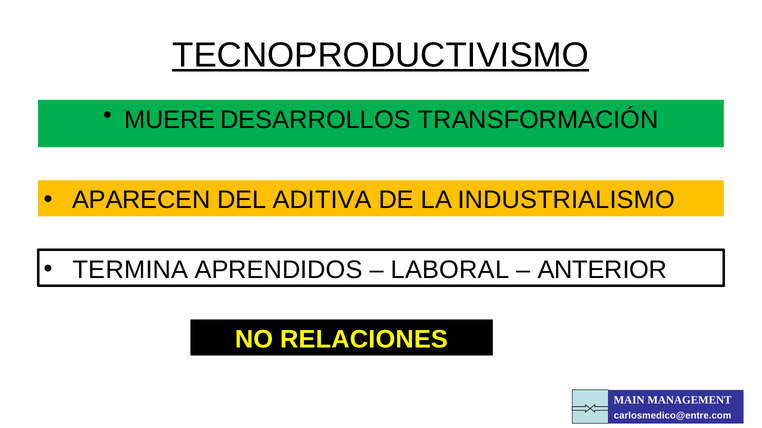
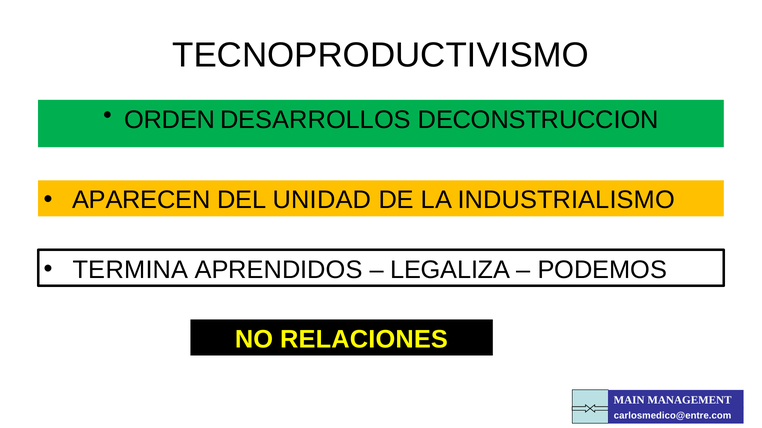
TECNOPRODUCTIVISMO underline: present -> none (381, 55)
MUERE: MUERE -> ORDEN (170, 120)
TRANSFORMACIÓN: TRANSFORMACIÓN -> DECONSTRUCCION (538, 120)
ADITIVA: ADITIVA -> UNIDAD (322, 200)
LABORAL: LABORAL -> LEGALIZA (450, 270)
ANTERIOR: ANTERIOR -> PODEMOS (602, 270)
